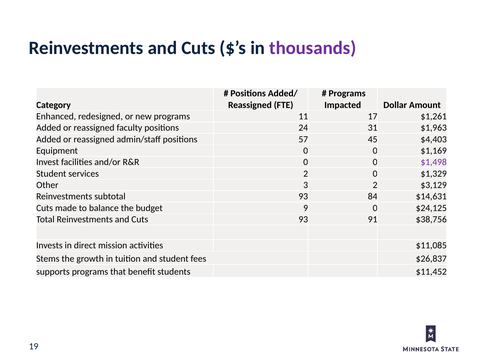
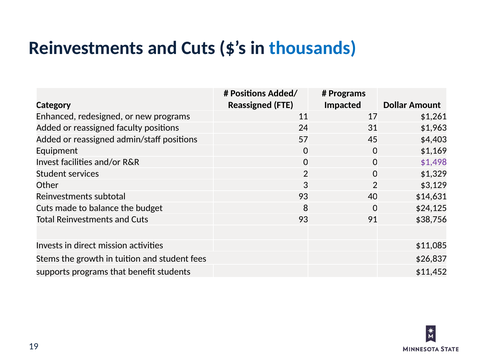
thousands colour: purple -> blue (313, 48)
84: 84 -> 40 (373, 197)
9: 9 -> 8 (306, 208)
